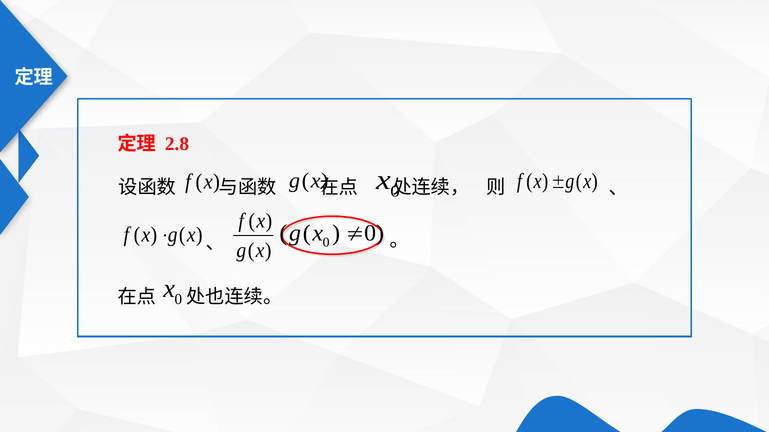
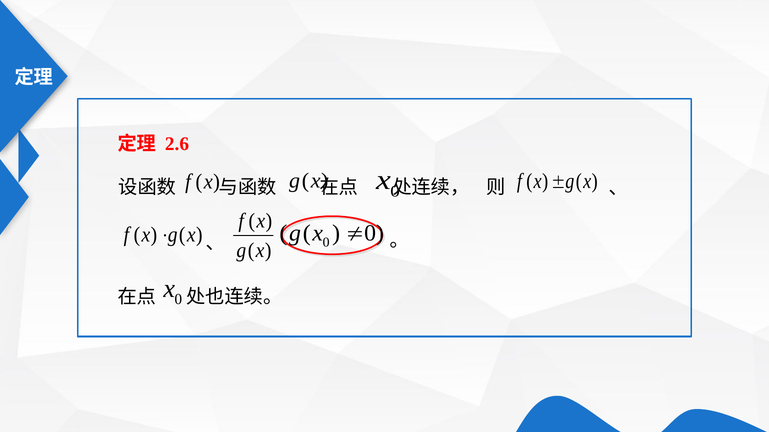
2.8: 2.8 -> 2.6 (177, 144)
